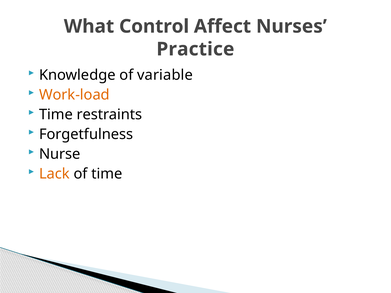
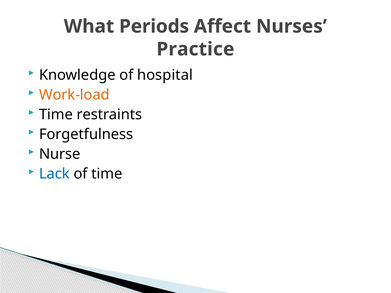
Control: Control -> Periods (154, 26)
variable: variable -> hospital (165, 75)
Lack colour: orange -> blue (54, 174)
